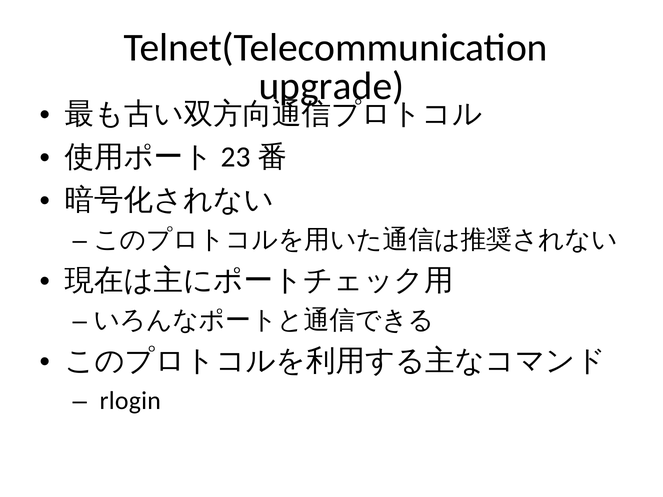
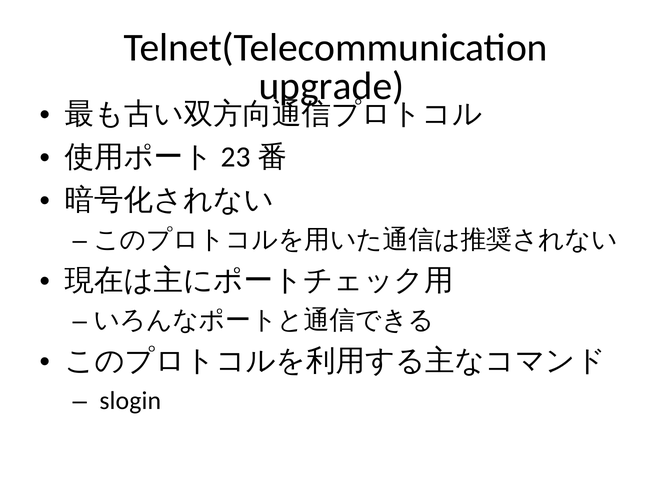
rlogin: rlogin -> slogin (130, 401)
